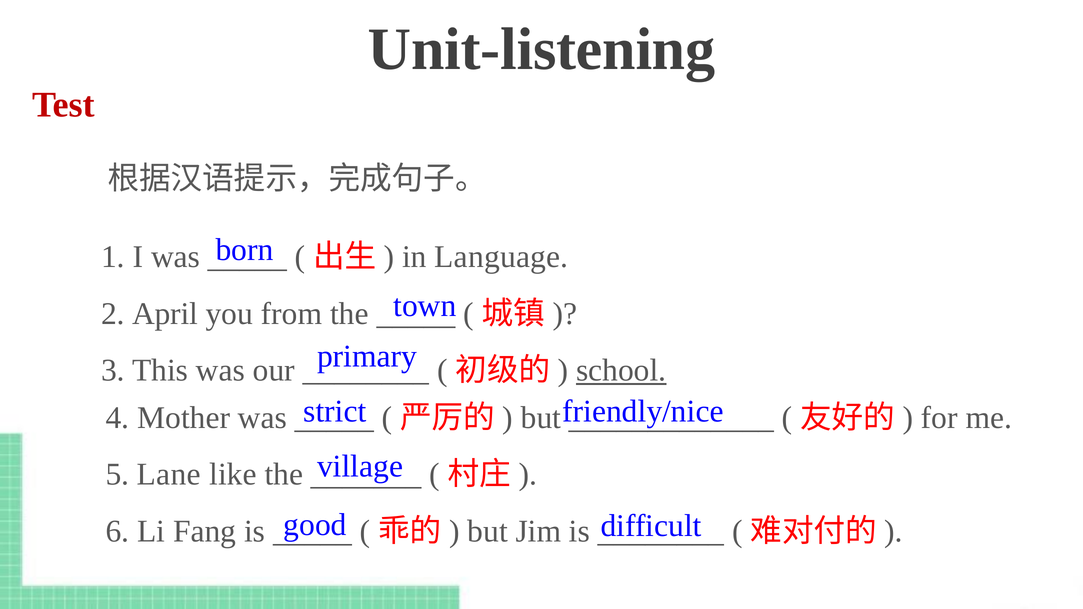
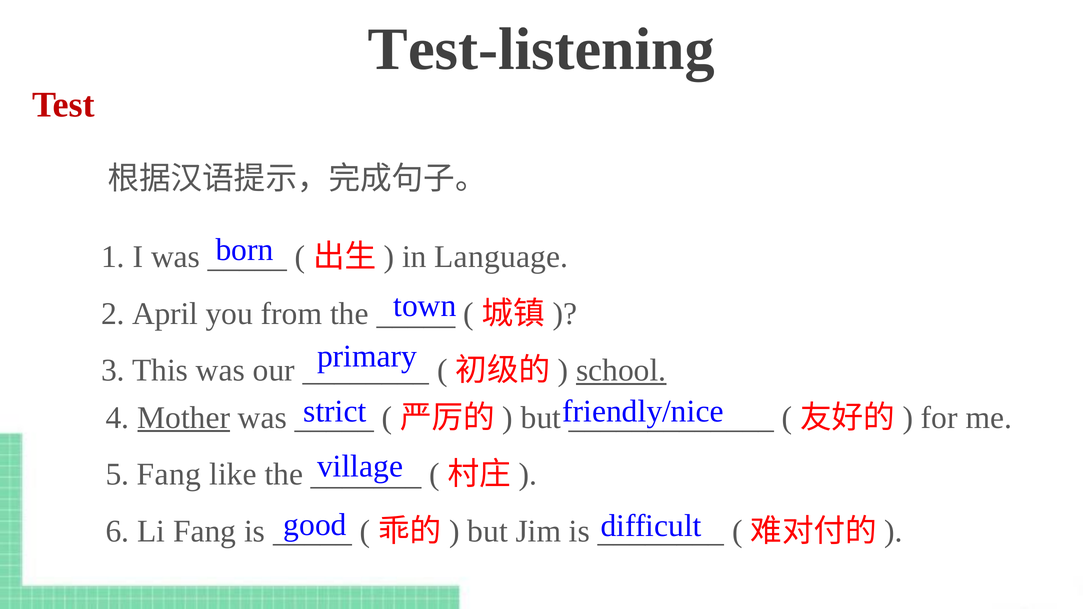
Unit-listening: Unit-listening -> Test-listening (541, 49)
Mother underline: none -> present (184, 418)
5 Lane: Lane -> Fang (169, 475)
